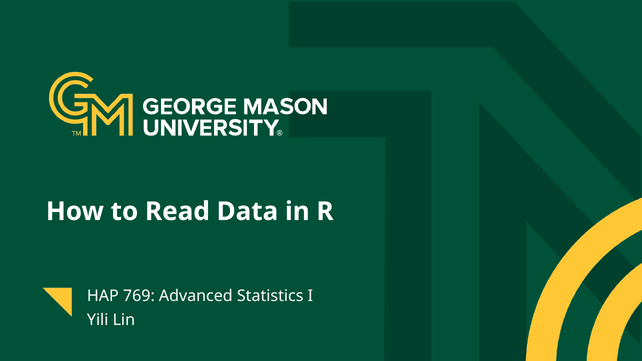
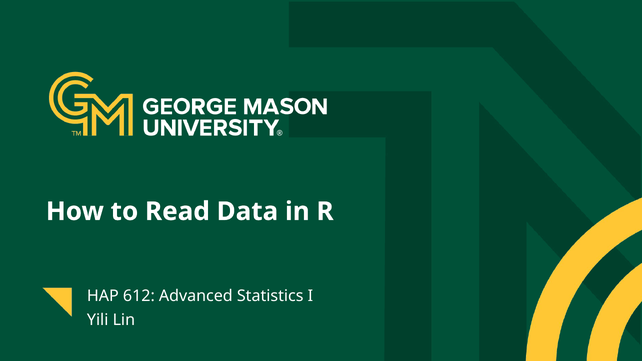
769: 769 -> 612 (139, 296)
